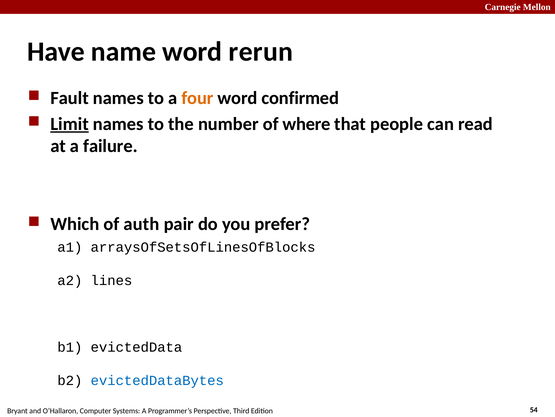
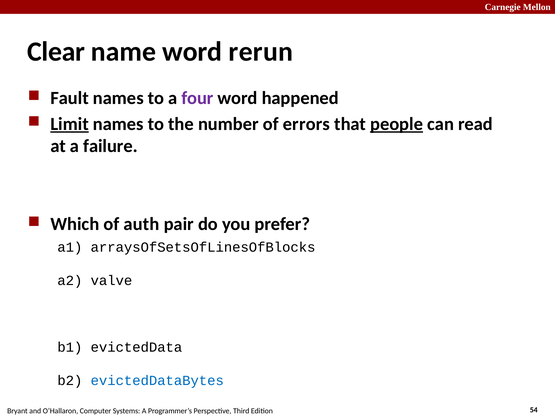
Have: Have -> Clear (56, 51)
four colour: orange -> purple (198, 98)
confirmed: confirmed -> happened (300, 98)
where: where -> errors (306, 124)
people underline: none -> present (397, 124)
lines: lines -> valve (111, 280)
